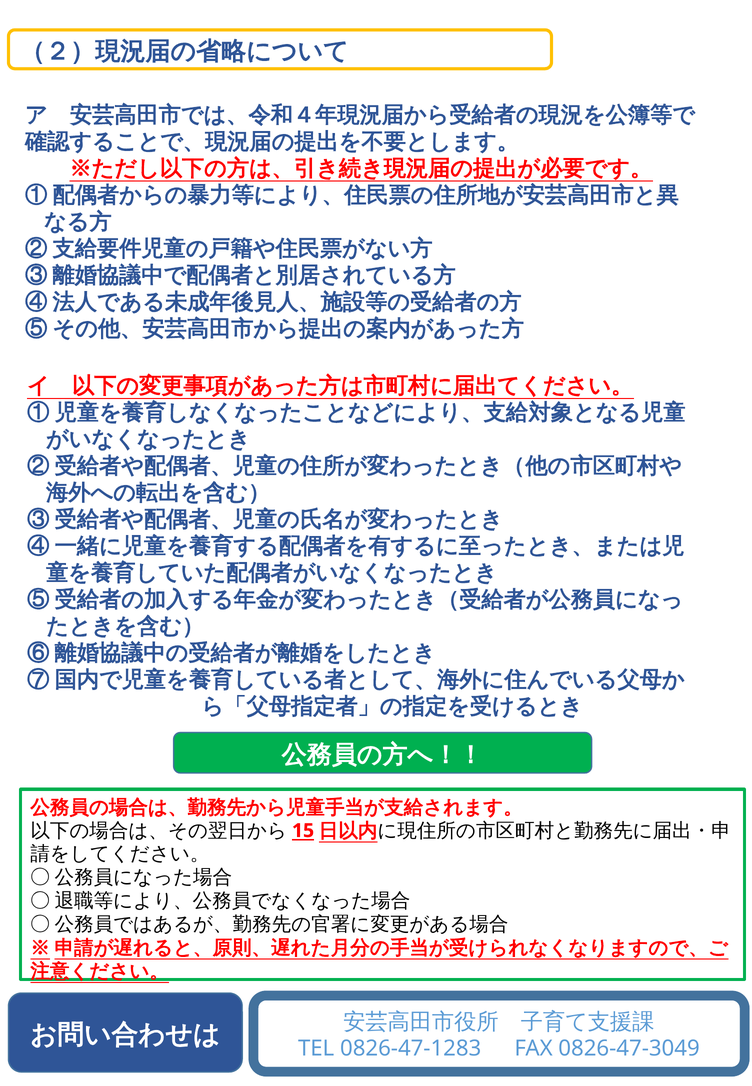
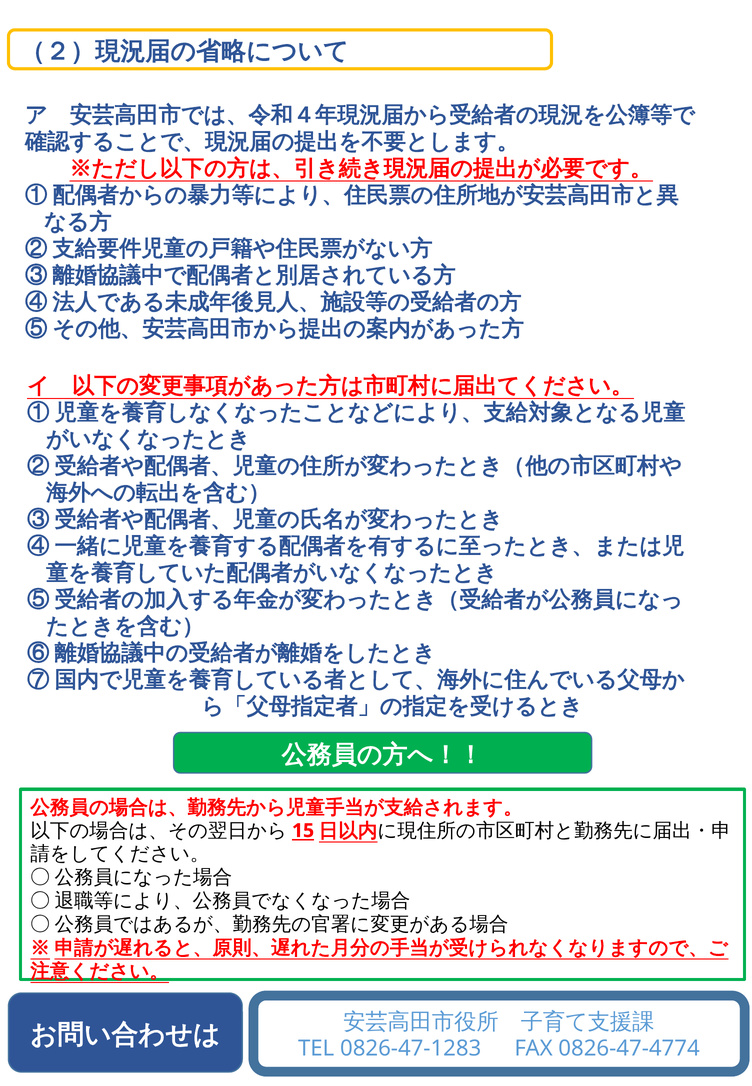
0826-47-3049: 0826-47-3049 -> 0826-47-4774 (629, 1049)
